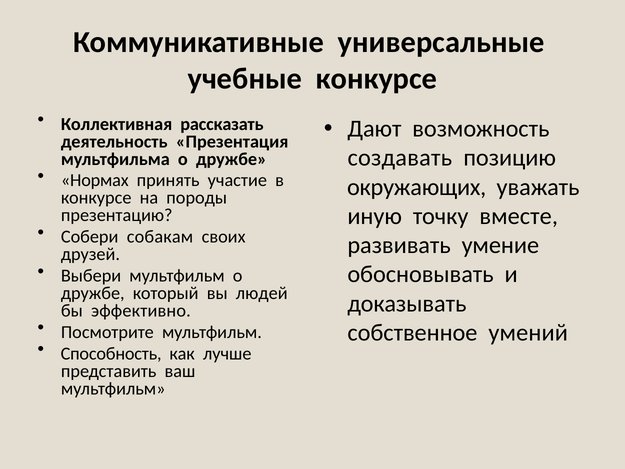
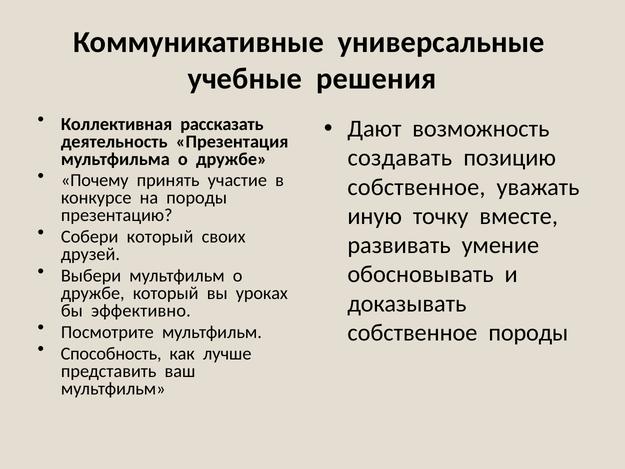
учебные конкурсе: конкурсе -> решения (376, 79)
Нормах: Нормах -> Почему (95, 180)
окружающих: окружающих -> собственное (416, 187)
Собери собакам: собакам -> который (160, 237)
людей: людей -> уроках (262, 293)
собственное умений: умений -> породы (528, 333)
